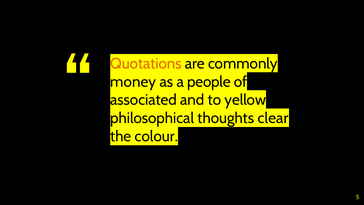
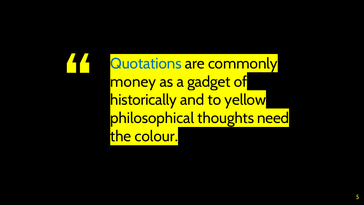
Quotations colour: orange -> blue (146, 63)
people: people -> gadget (209, 82)
associated: associated -> historically (144, 100)
clear: clear -> need (273, 118)
